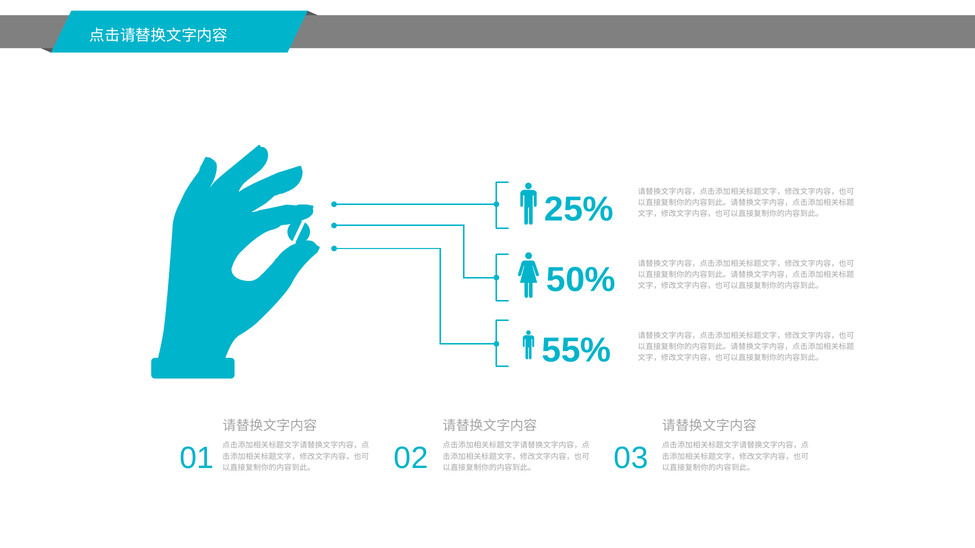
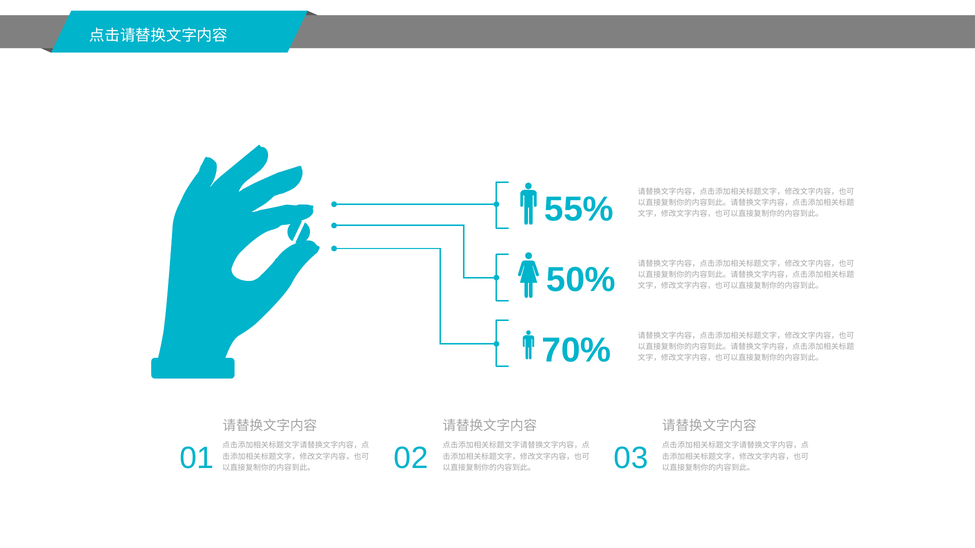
25%: 25% -> 55% (579, 210)
55%: 55% -> 70% (576, 351)
